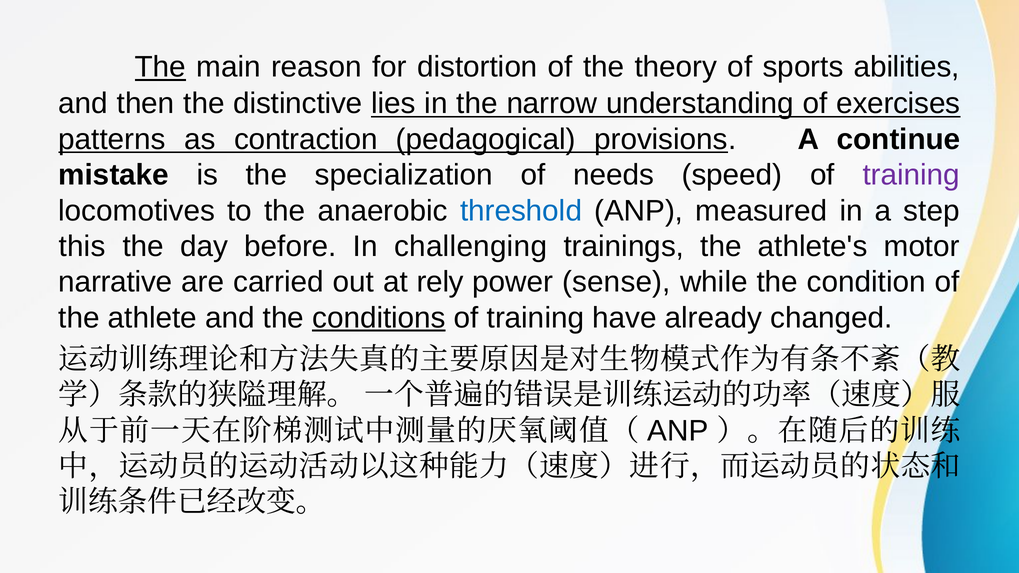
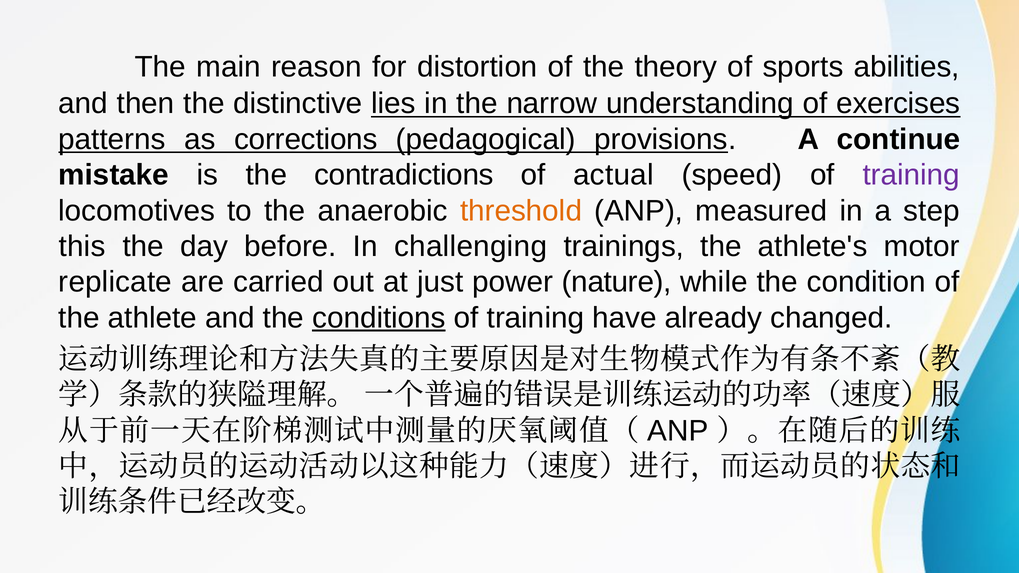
The underline: present -> none (160, 67)
contraction: contraction -> corrections (306, 139)
specialization: specialization -> contradictions (404, 175)
needs: needs -> actual (613, 175)
threshold colour: blue -> orange (521, 211)
narrative: narrative -> replicate (115, 282)
rely: rely -> just (440, 282)
sense: sense -> nature (617, 282)
